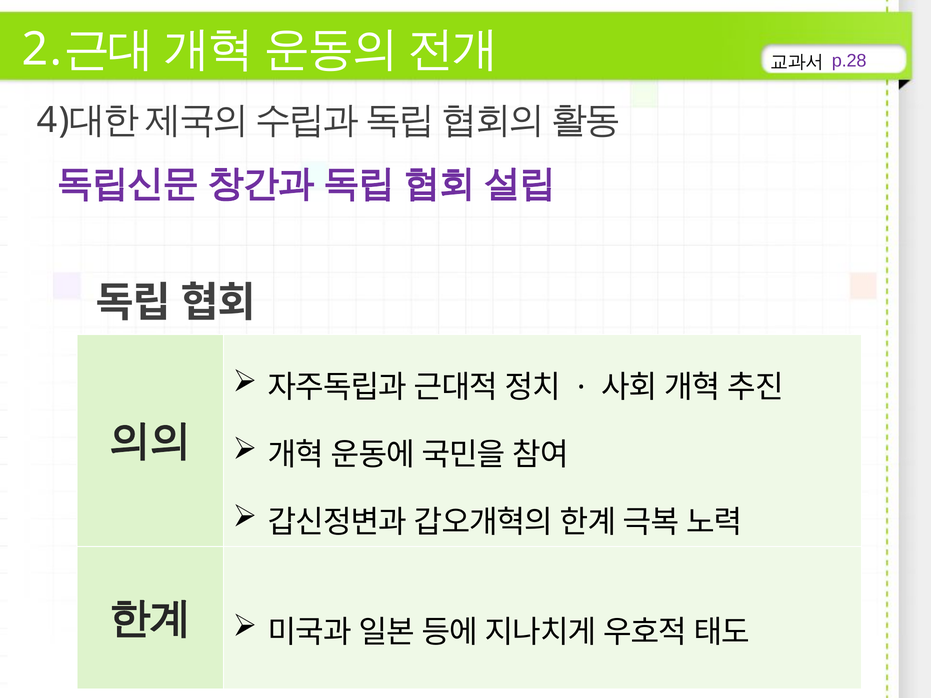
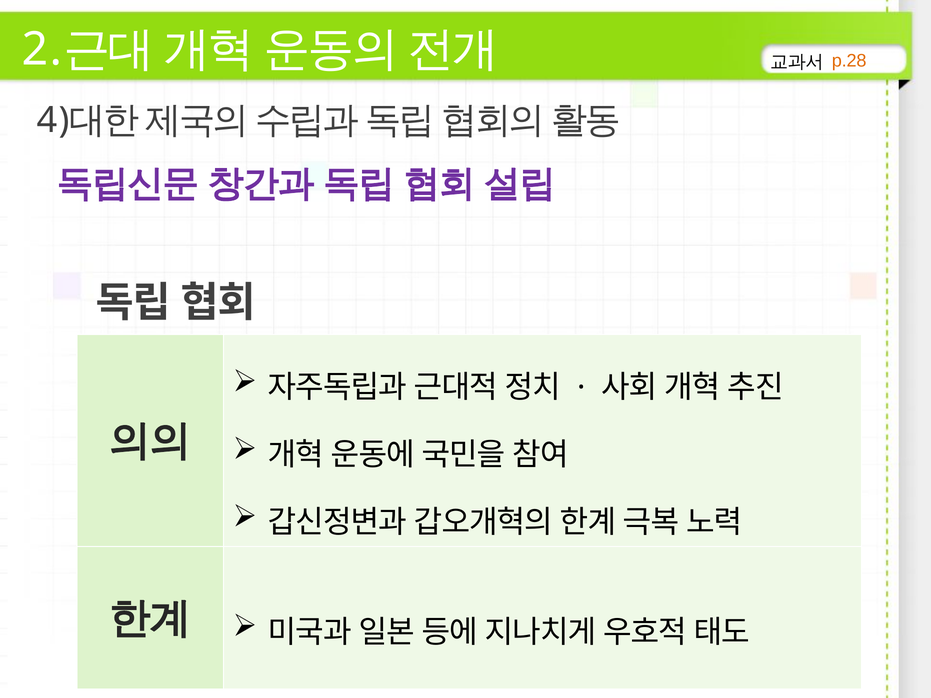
p.28 colour: purple -> orange (849, 61)
